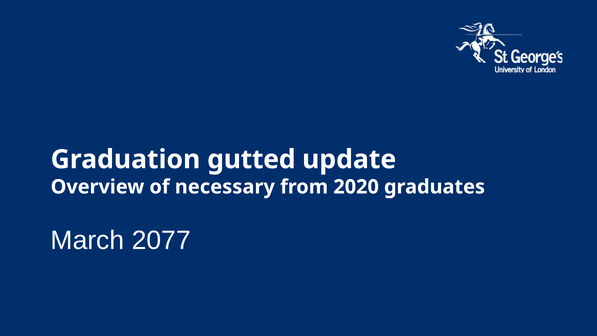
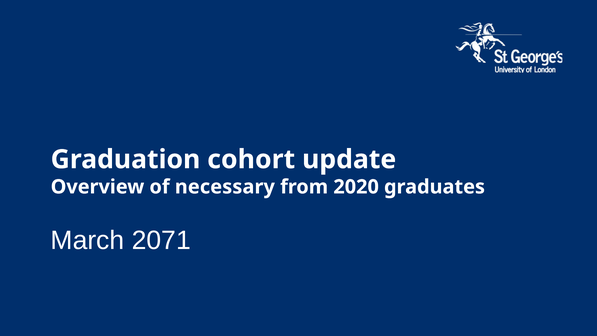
gutted: gutted -> cohort (251, 159)
2077: 2077 -> 2071 (161, 240)
